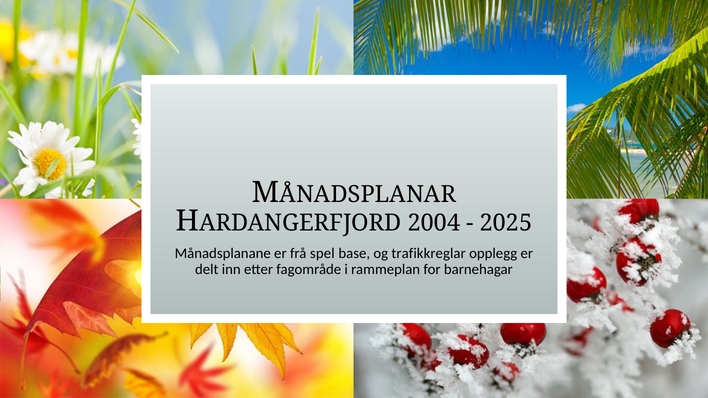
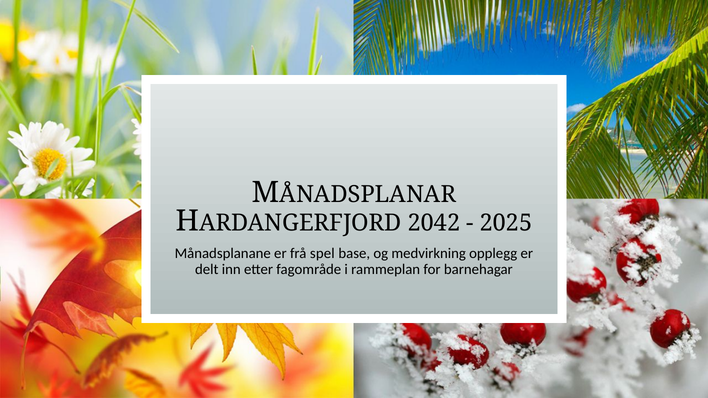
2004: 2004 -> 2042 (434, 223)
trafikkreglar: trafikkreglar -> medvirkning (429, 254)
